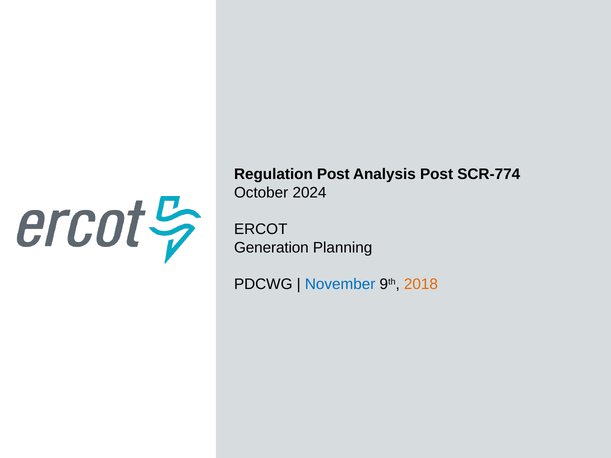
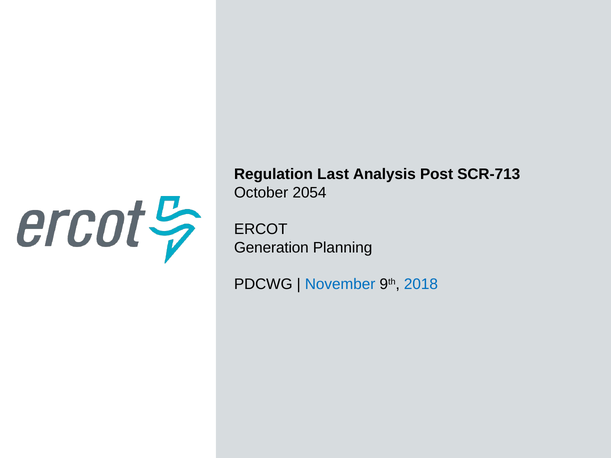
Regulation Post: Post -> Last (333, 174)
SCR-774: SCR-774 -> SCR-713 (489, 174)
2024: 2024 -> 2054 (310, 193)
2018 colour: orange -> blue (421, 284)
